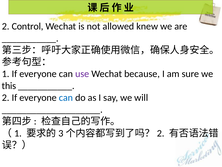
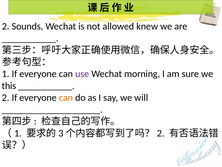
Control: Control -> Sounds (27, 26)
because: because -> morning (142, 74)
can colour: blue -> orange (66, 97)
